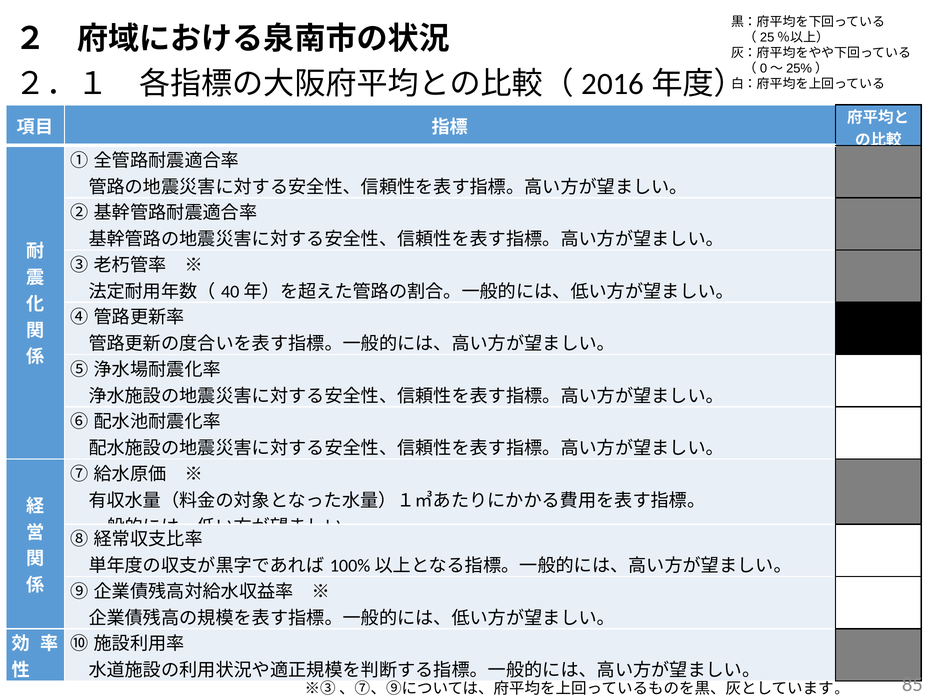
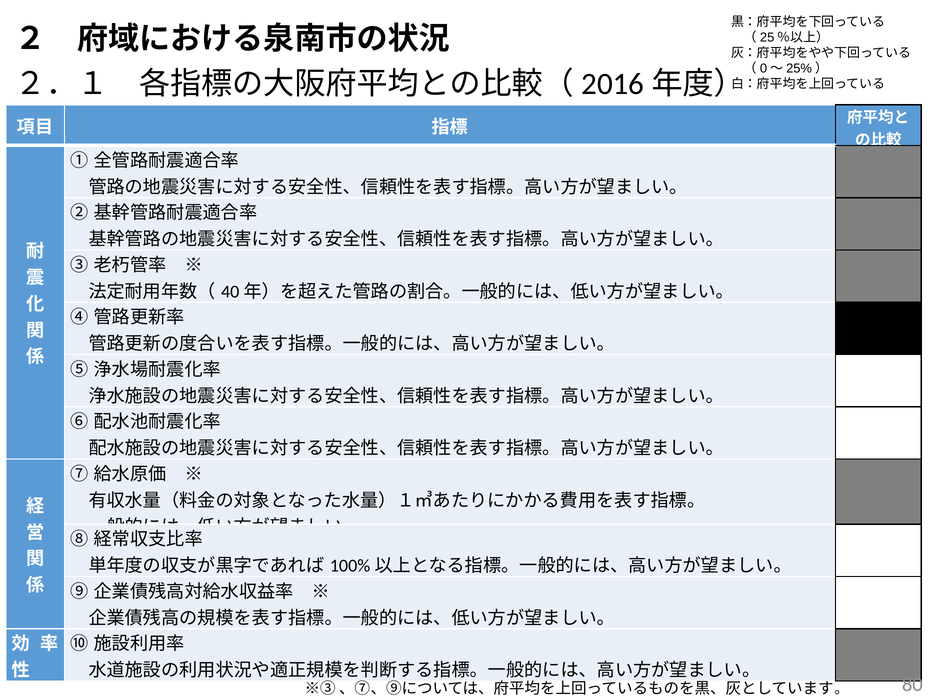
85: 85 -> 80 (912, 685)
